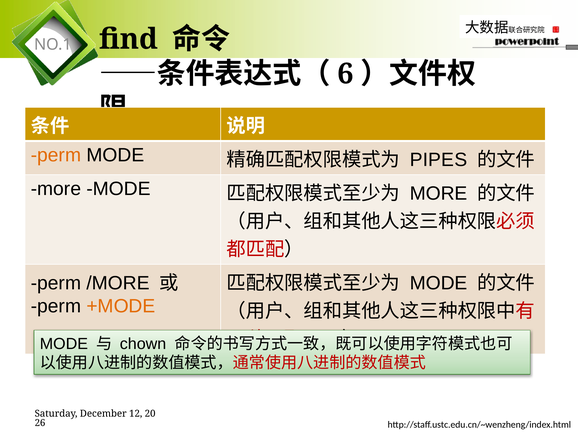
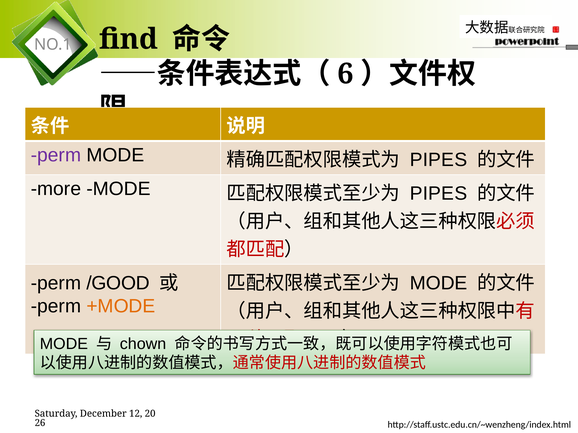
perm colour: orange -> purple (56, 155)
MORE: MORE -> PIPES (438, 194)
/MORE: /MORE -> /GOOD (118, 284)
